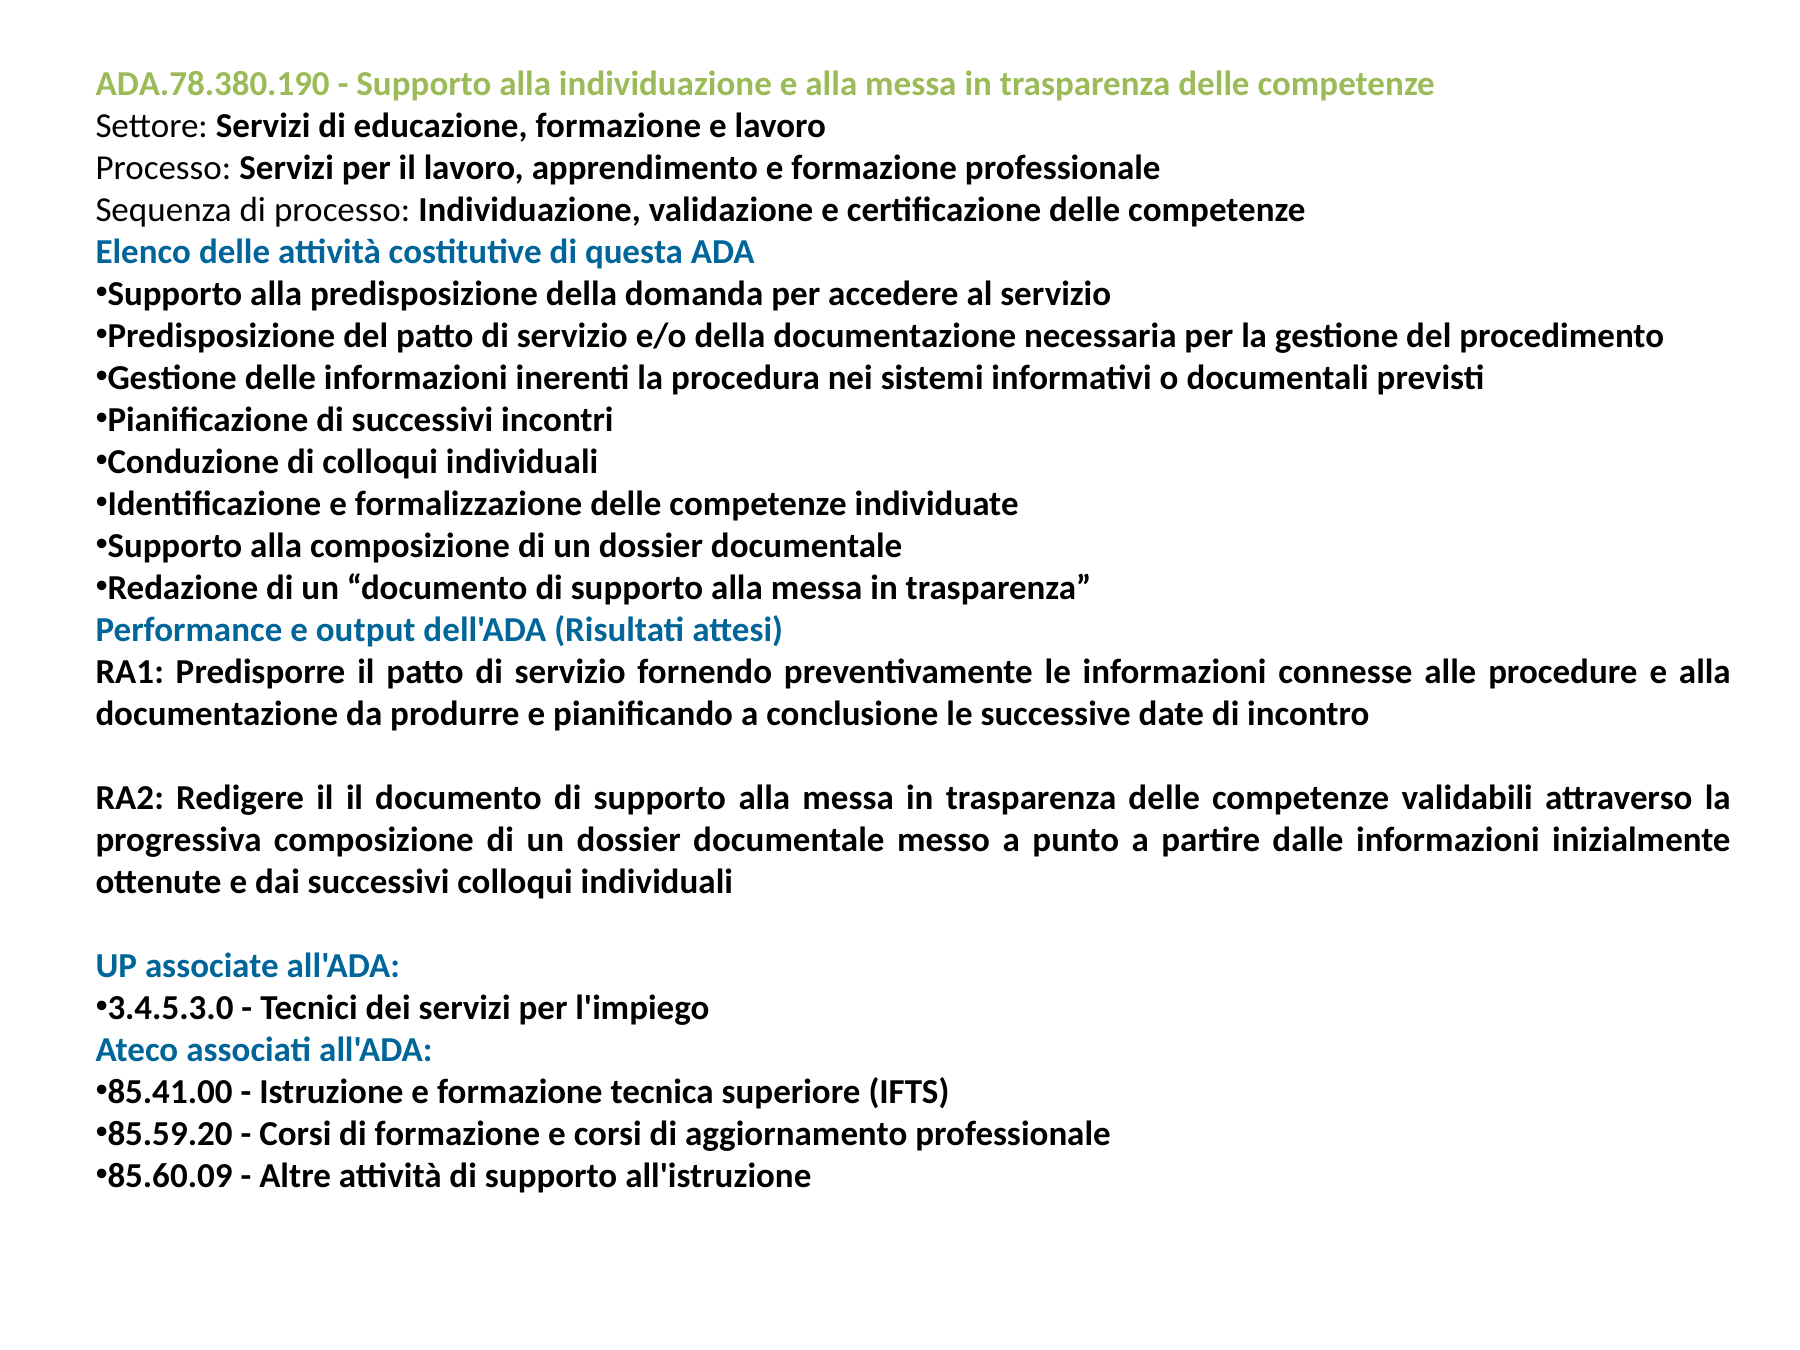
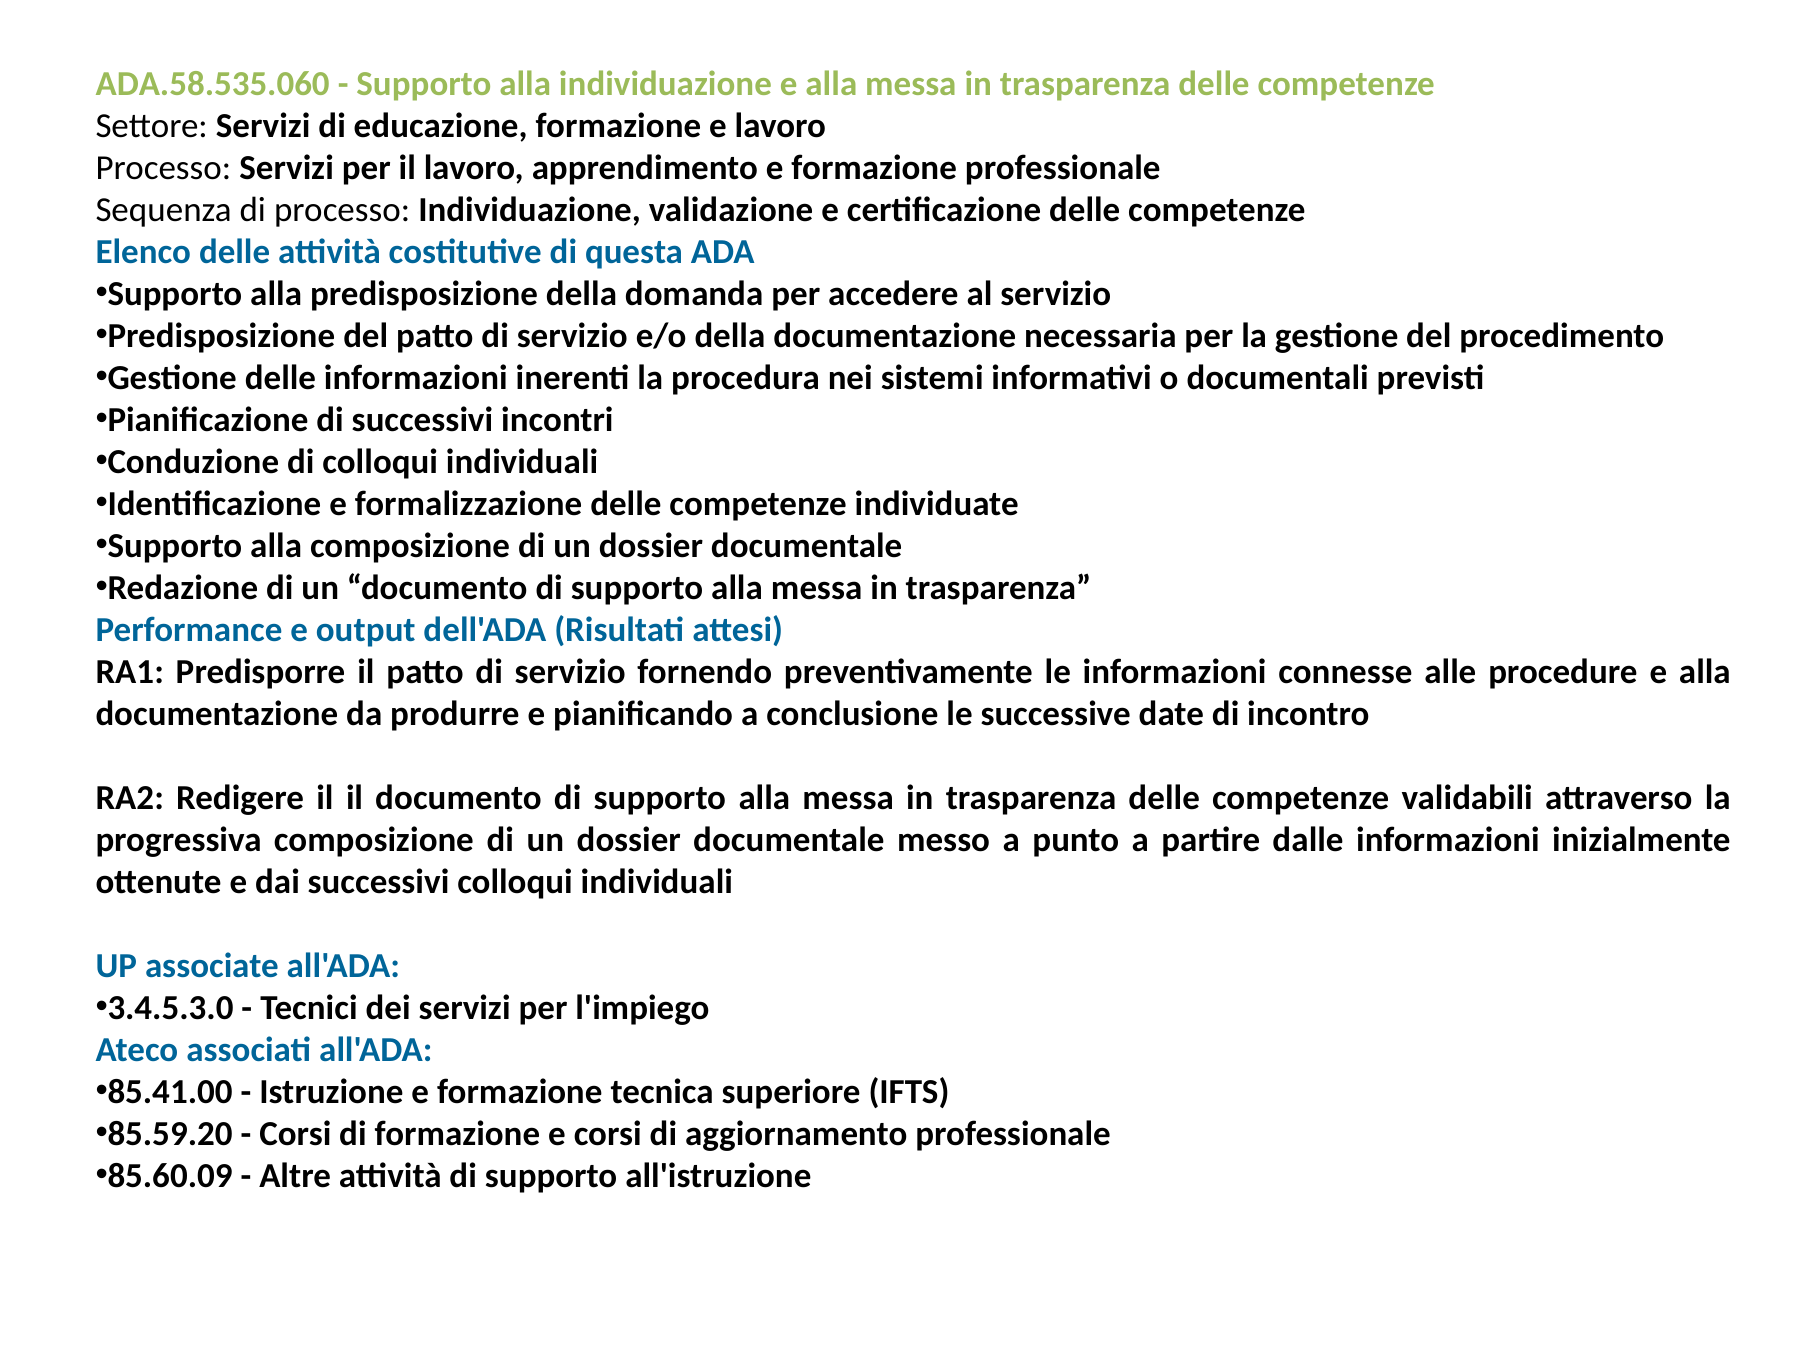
ADA.78.380.190: ADA.78.380.190 -> ADA.58.535.060 (213, 84)
